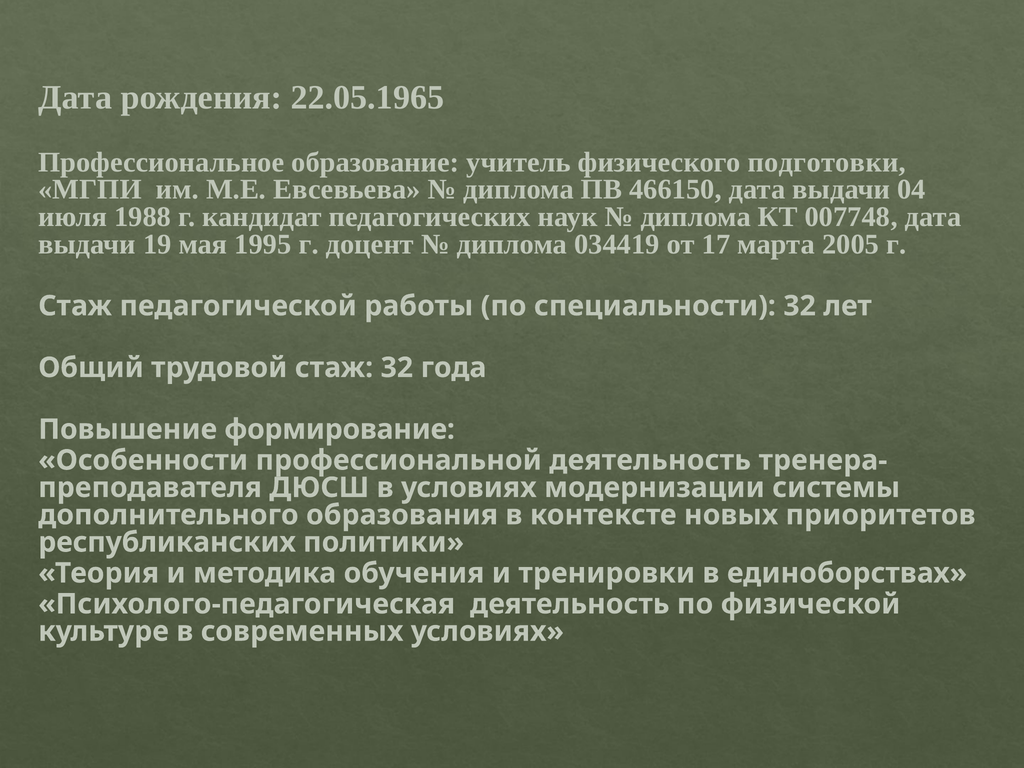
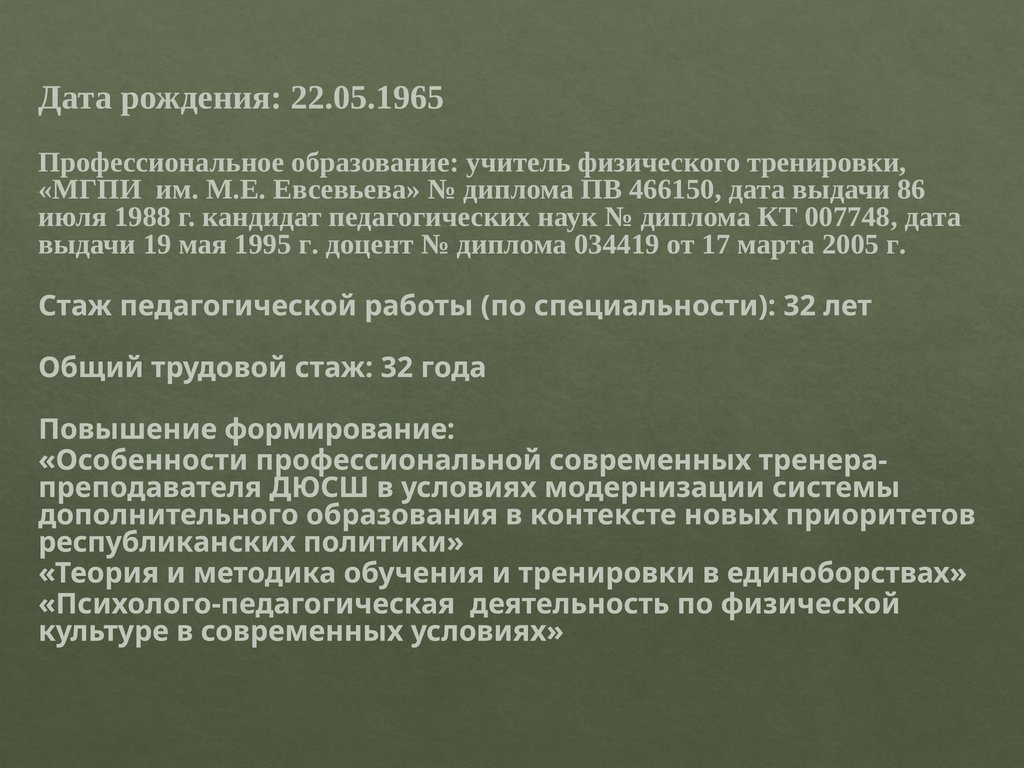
физического подготовки: подготовки -> тренировки (827, 162)
04: 04 -> 86 (911, 190)
профессиональной деятельность: деятельность -> современных (650, 460)
